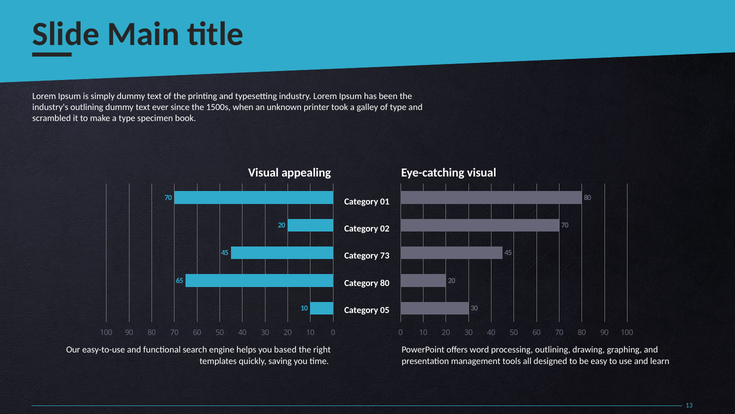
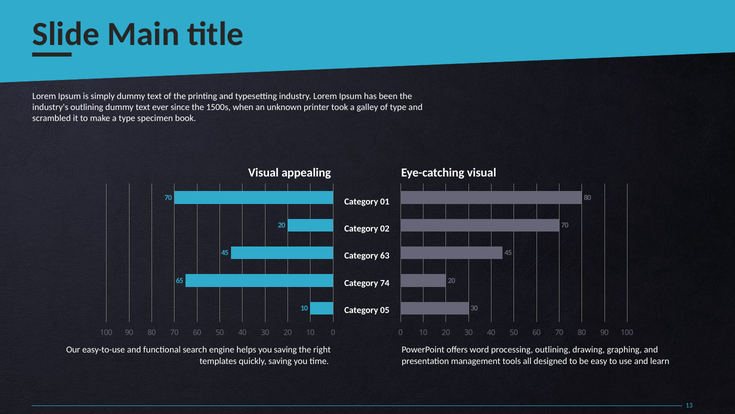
73: 73 -> 63 (385, 256)
Category 80: 80 -> 74 (385, 283)
you based: based -> saving (285, 349)
